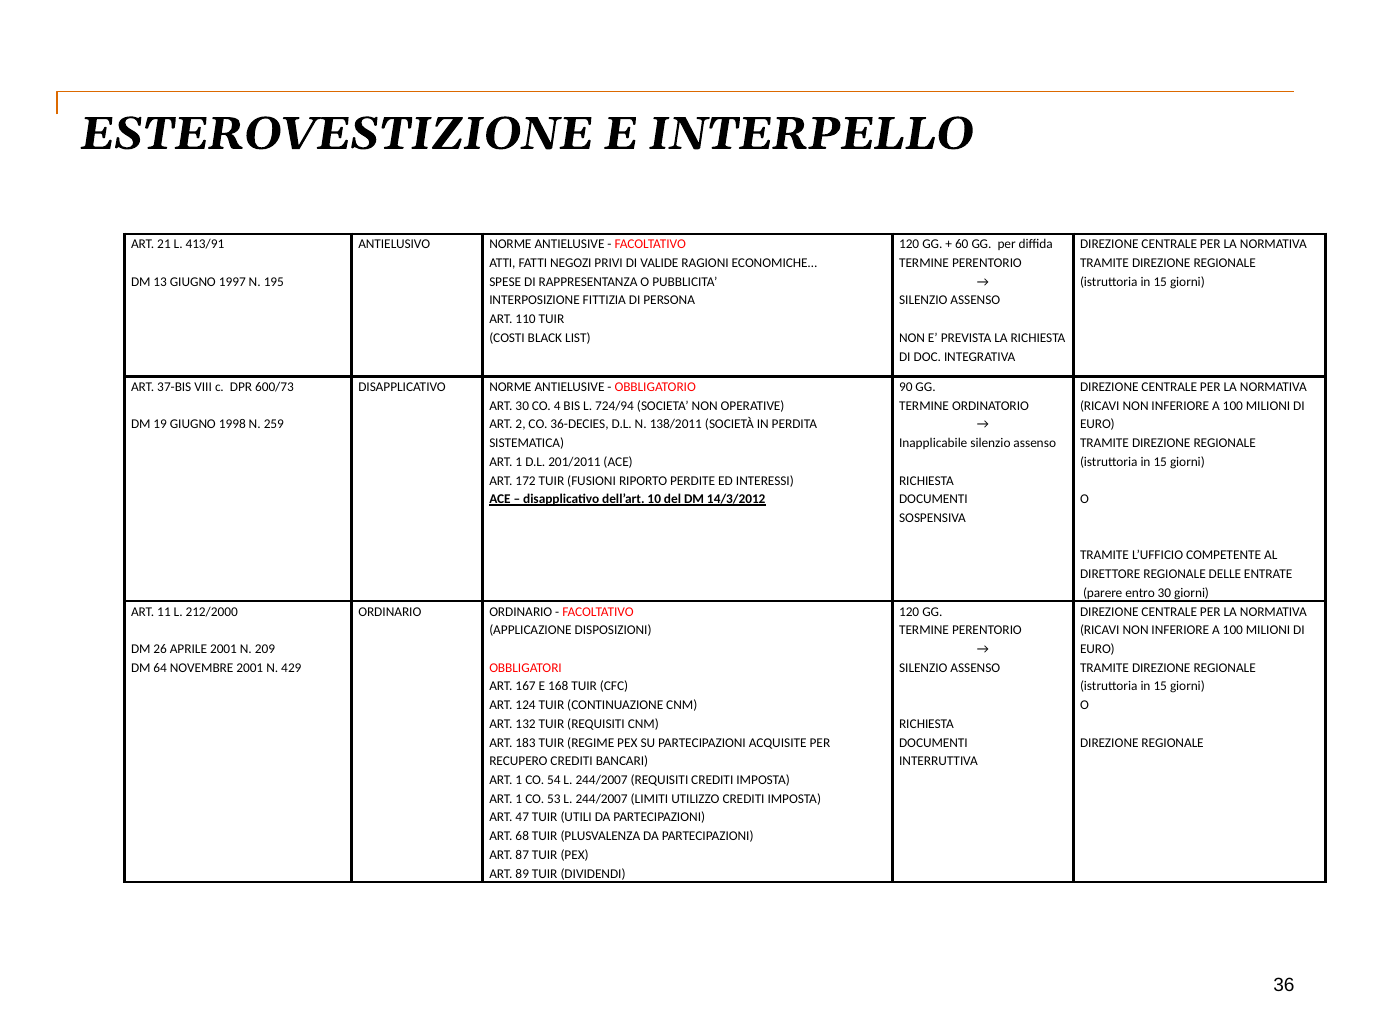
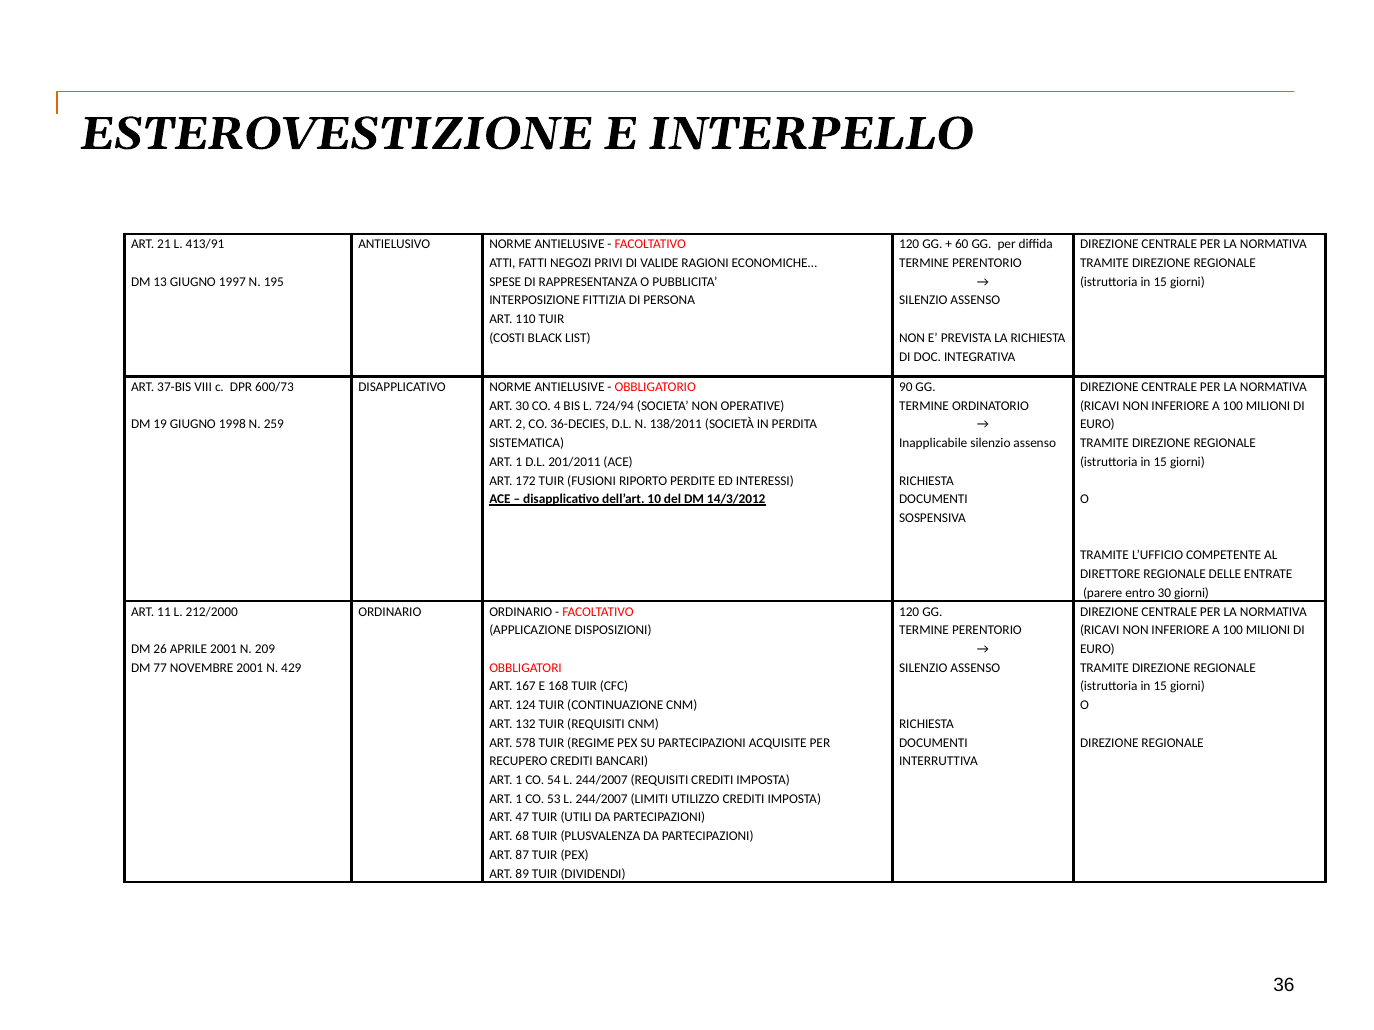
64: 64 -> 77 (160, 668)
183: 183 -> 578 (526, 743)
